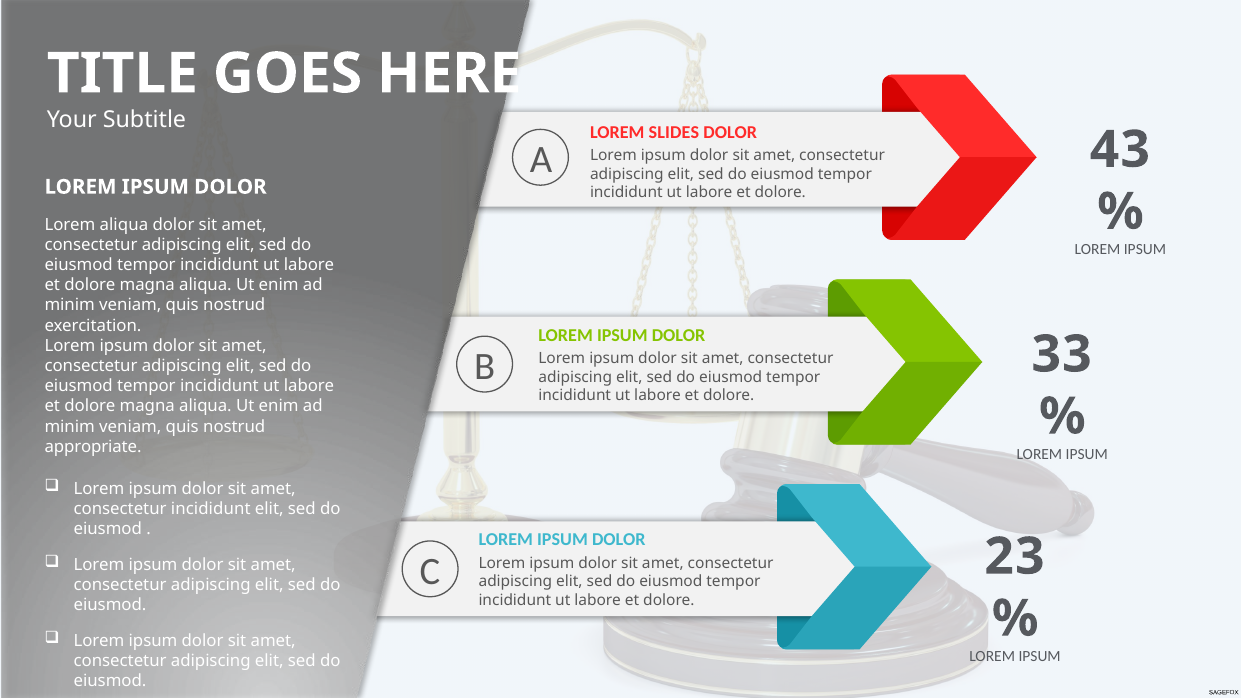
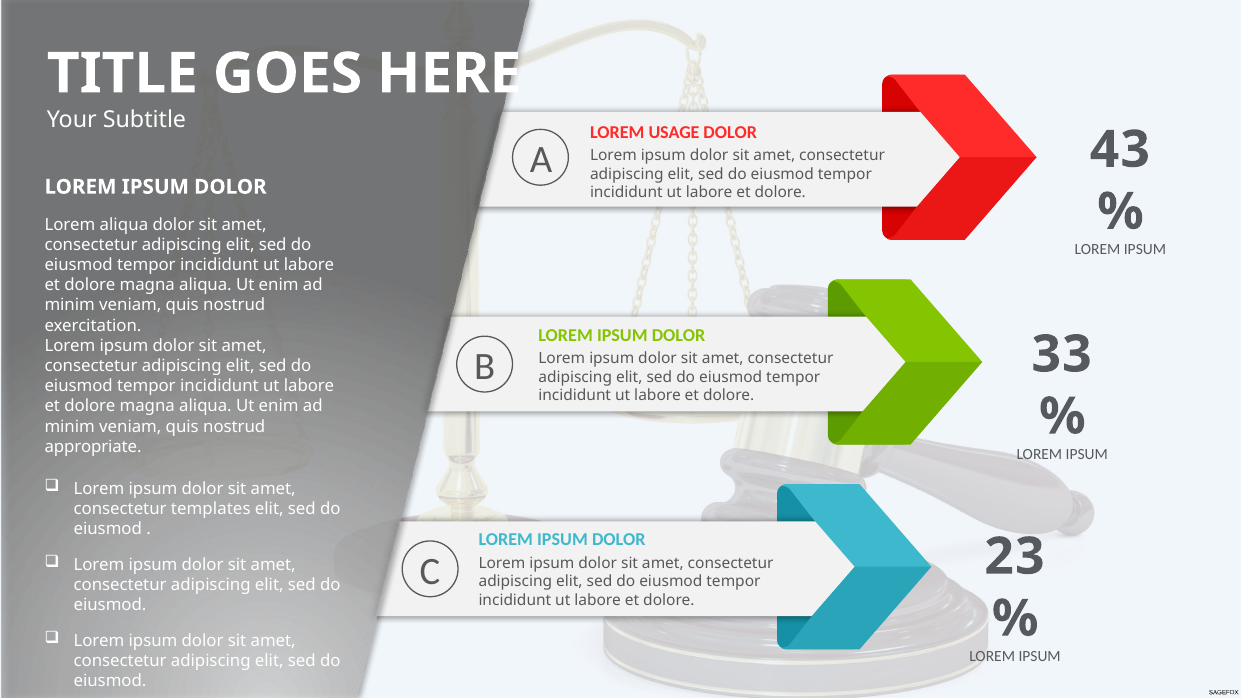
SLIDES: SLIDES -> USAGE (674, 132)
consectetur incididunt: incididunt -> templates (211, 509)
